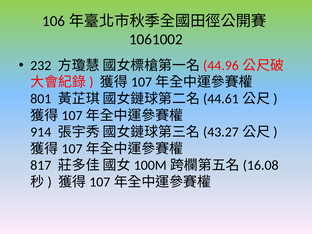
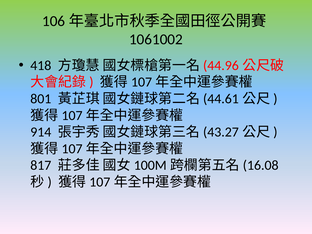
232: 232 -> 418 (41, 65)
